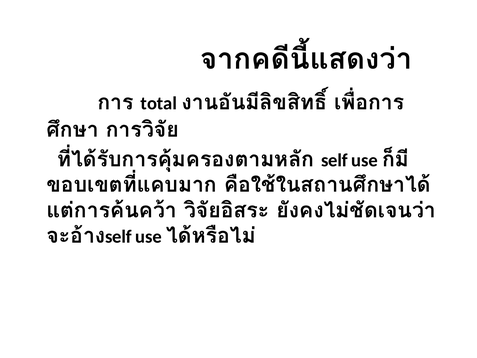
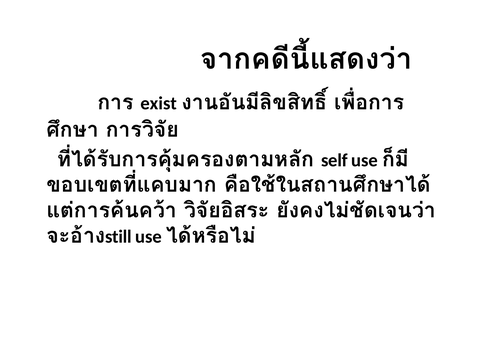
total: total -> exist (159, 103)
self: self -> still (118, 237)
